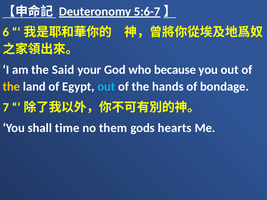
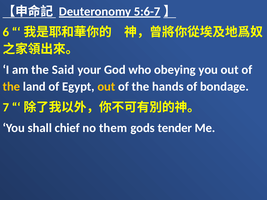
because: because -> obeying (175, 70)
out colour: light blue -> yellow (106, 87)
time: time -> chief (67, 128)
hearts: hearts -> tender (175, 128)
